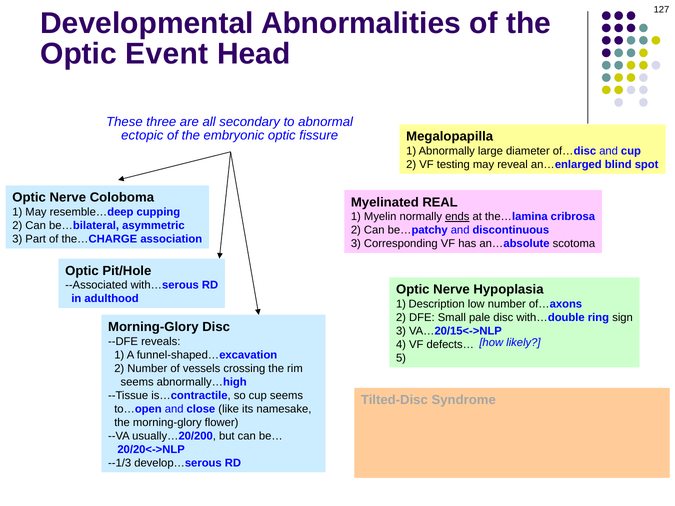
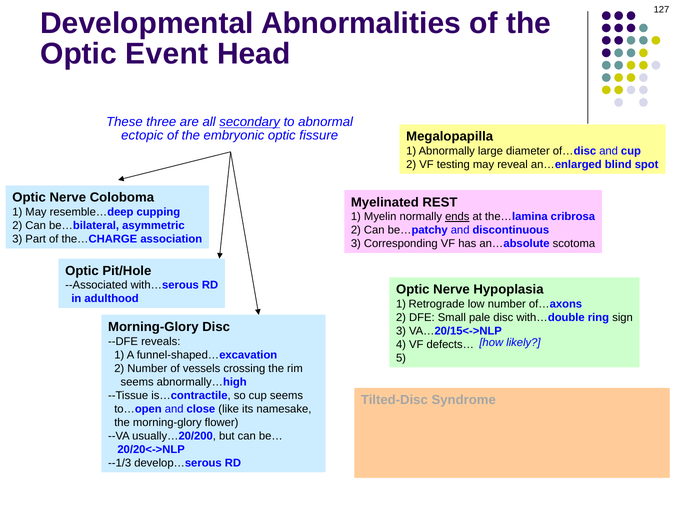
secondary underline: none -> present (250, 122)
REAL: REAL -> REST (440, 202)
Description: Description -> Retrograde (437, 304)
